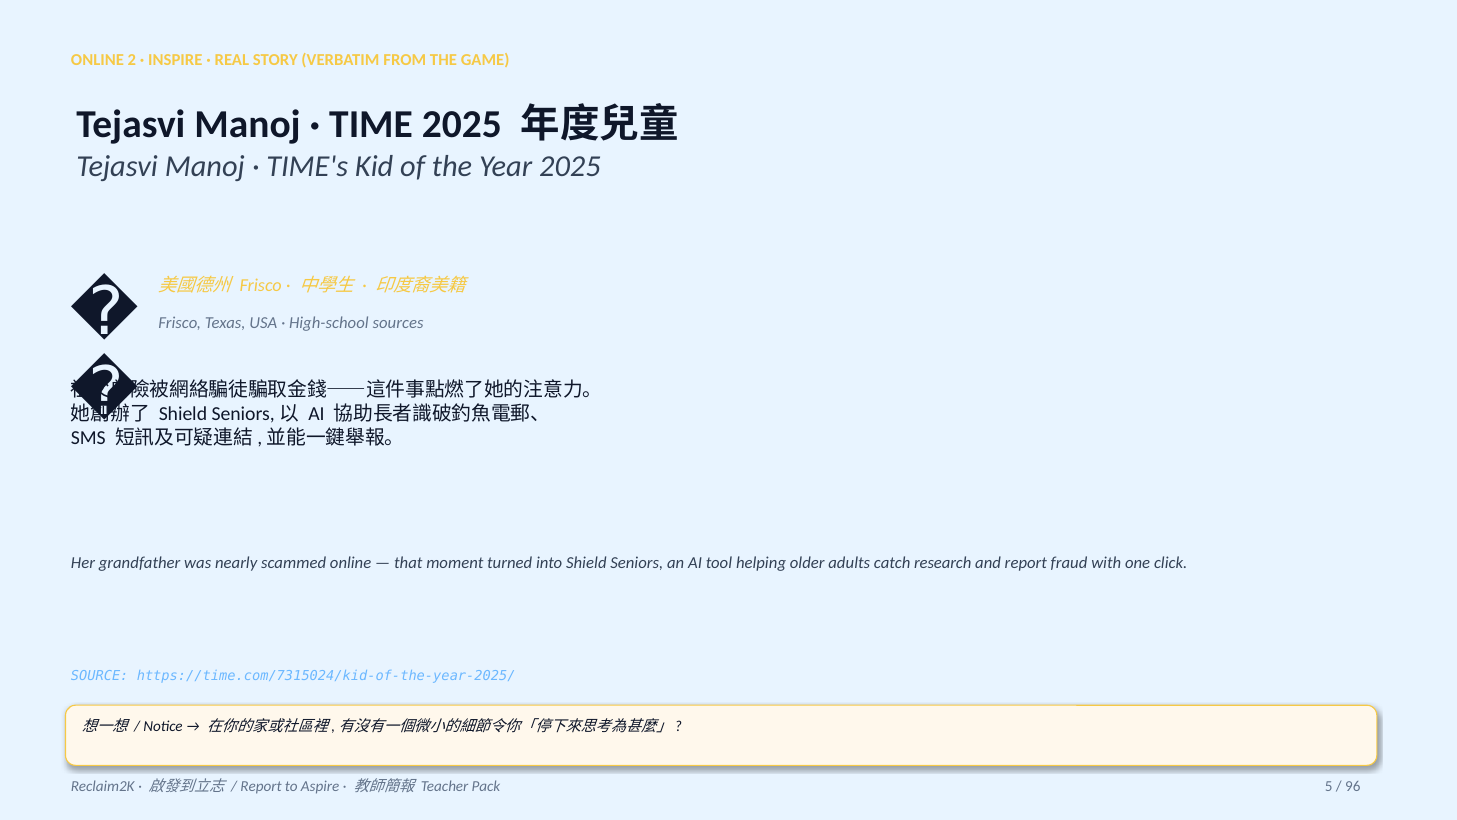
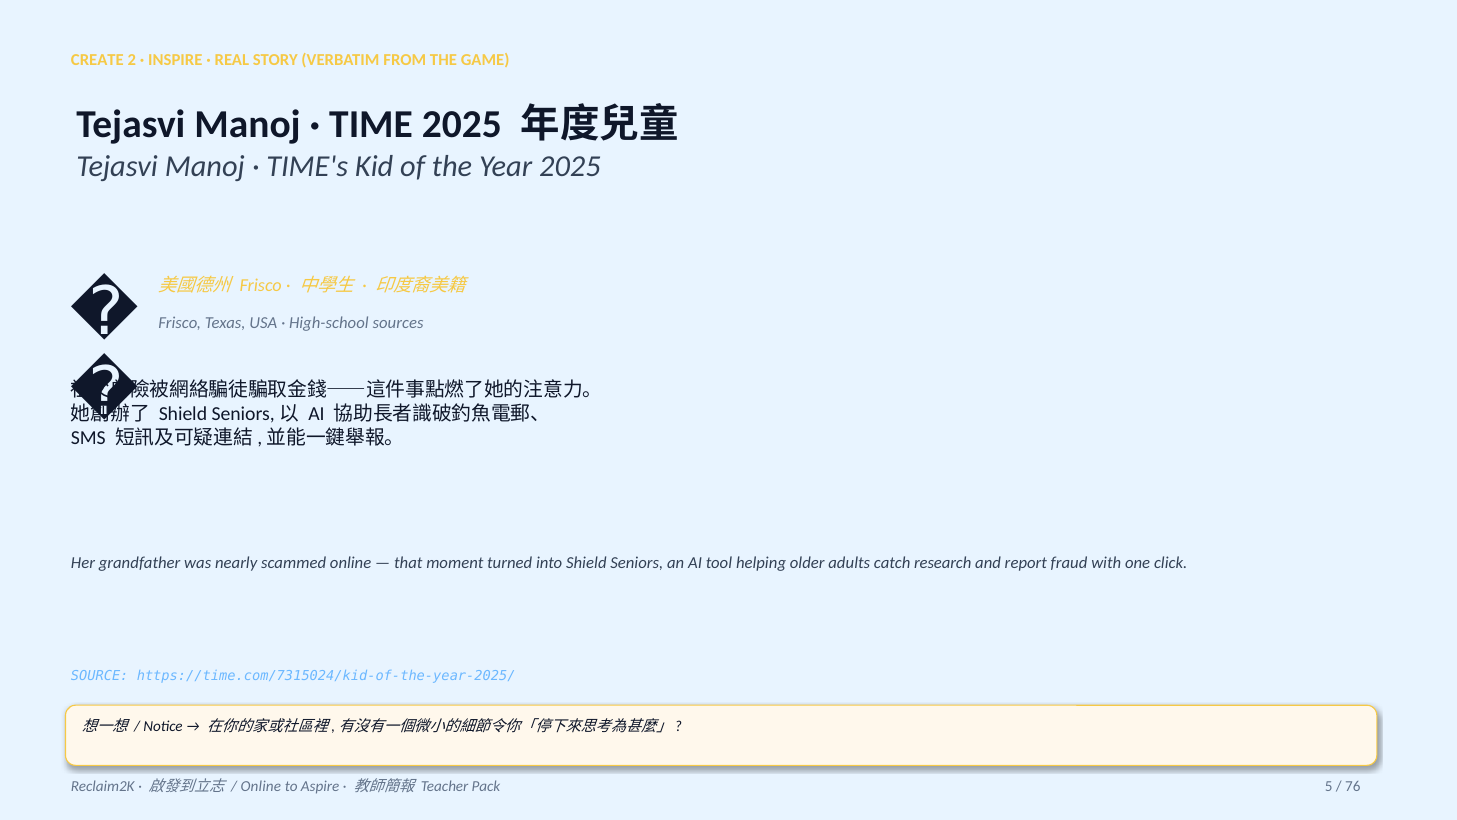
ONLINE: ONLINE -> CREATE (97, 60)
Report: Report -> Online (261, 786)
96: 96 -> 76 (1353, 786)
